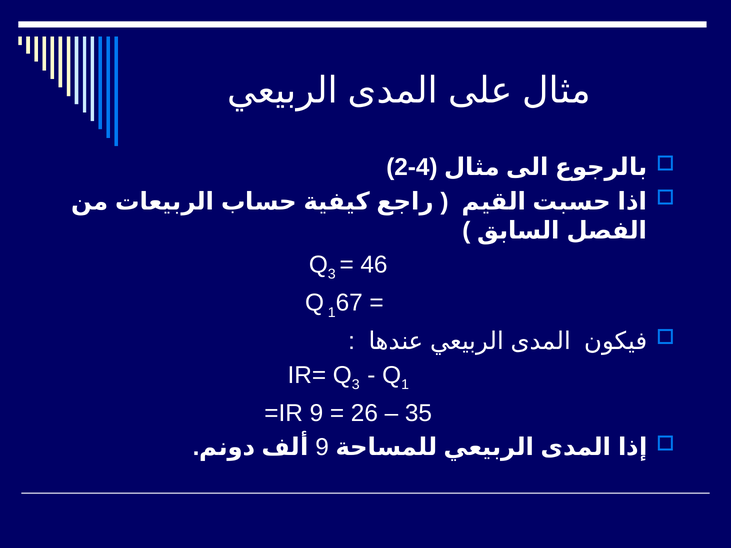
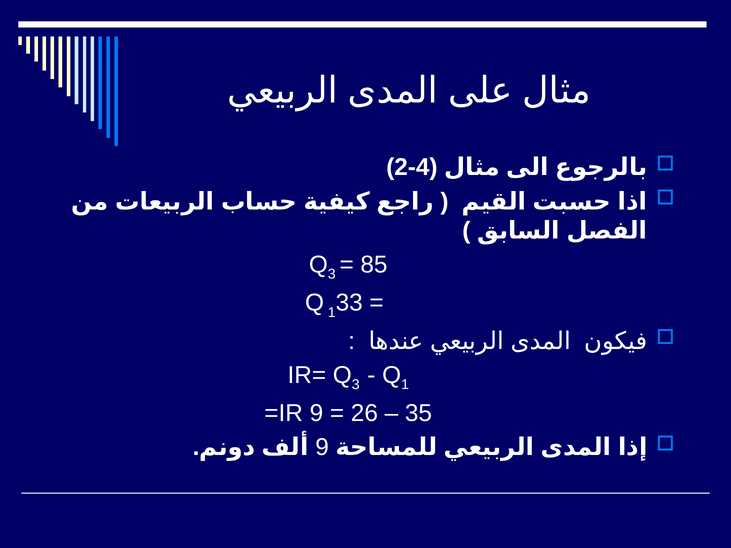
46: 46 -> 85 (374, 265)
67: 67 -> 33 (349, 303)
